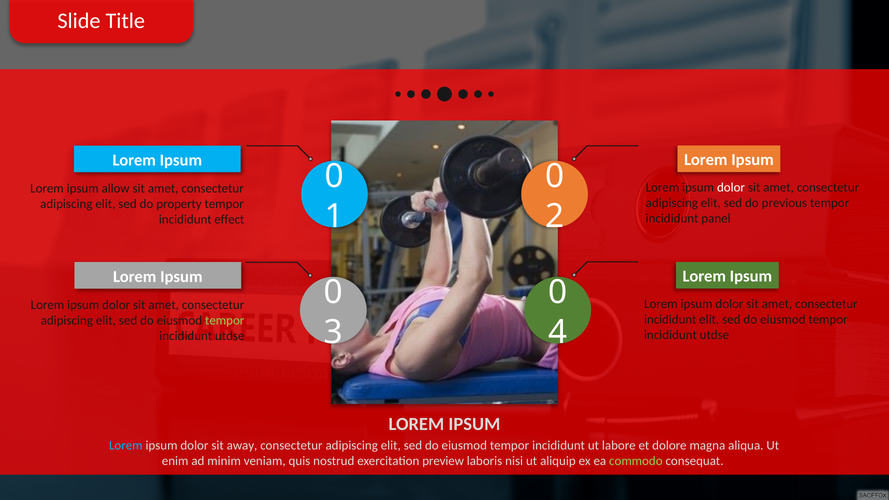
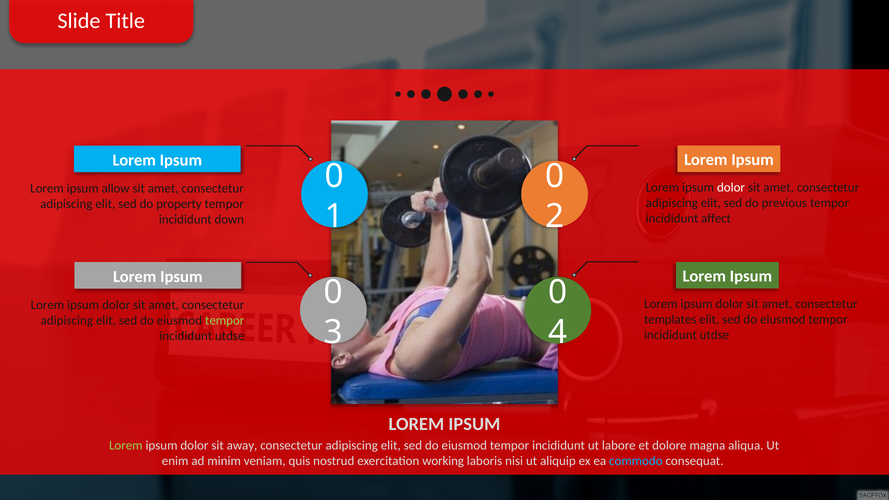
panel: panel -> affect (716, 219)
effect: effect -> down (229, 220)
incididunt: incididunt -> templates (670, 320)
Lorem colour: light blue -> light green (126, 446)
preview: preview -> working (443, 461)
commodo colour: light green -> light blue (636, 461)
